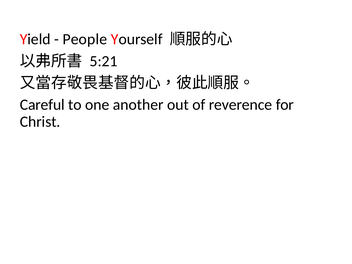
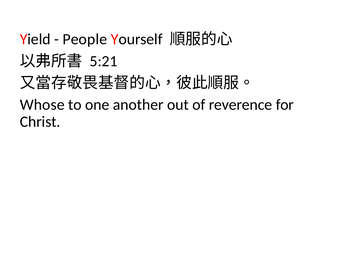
Careful: Careful -> Whose (42, 105)
